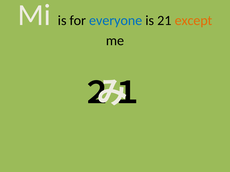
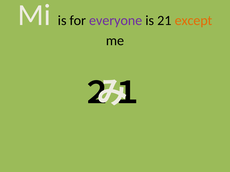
everyone colour: blue -> purple (116, 20)
